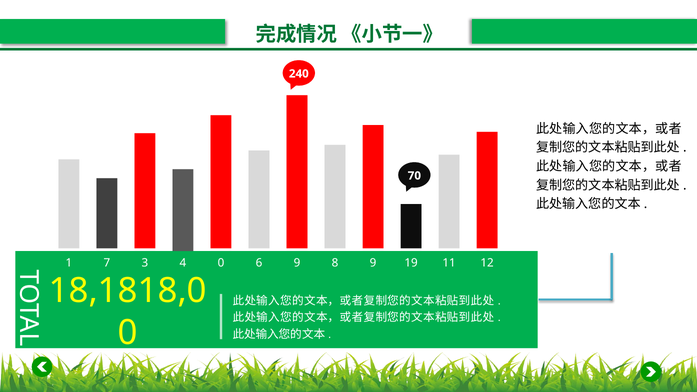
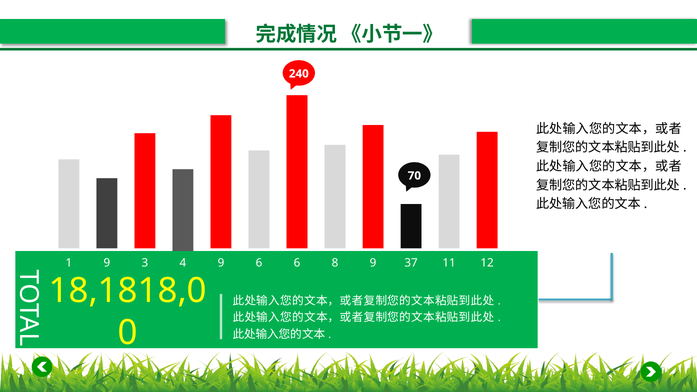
1 7: 7 -> 9 (107, 263)
4 0: 0 -> 9 (221, 263)
6 9: 9 -> 6 (297, 263)
19: 19 -> 37 (411, 263)
